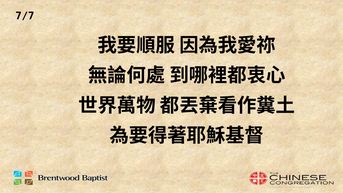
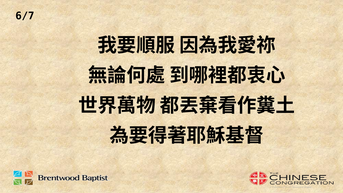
7/7: 7/7 -> 6/7 (25, 16)
